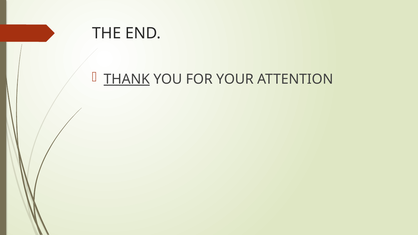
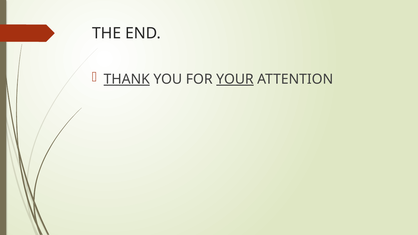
YOUR underline: none -> present (235, 79)
